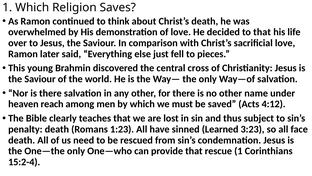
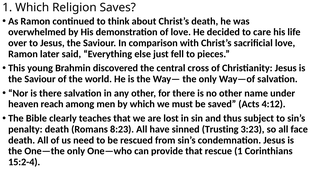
to that: that -> care (262, 32)
1:23: 1:23 -> 8:23 (122, 129)
Learned: Learned -> Trusting (220, 129)
